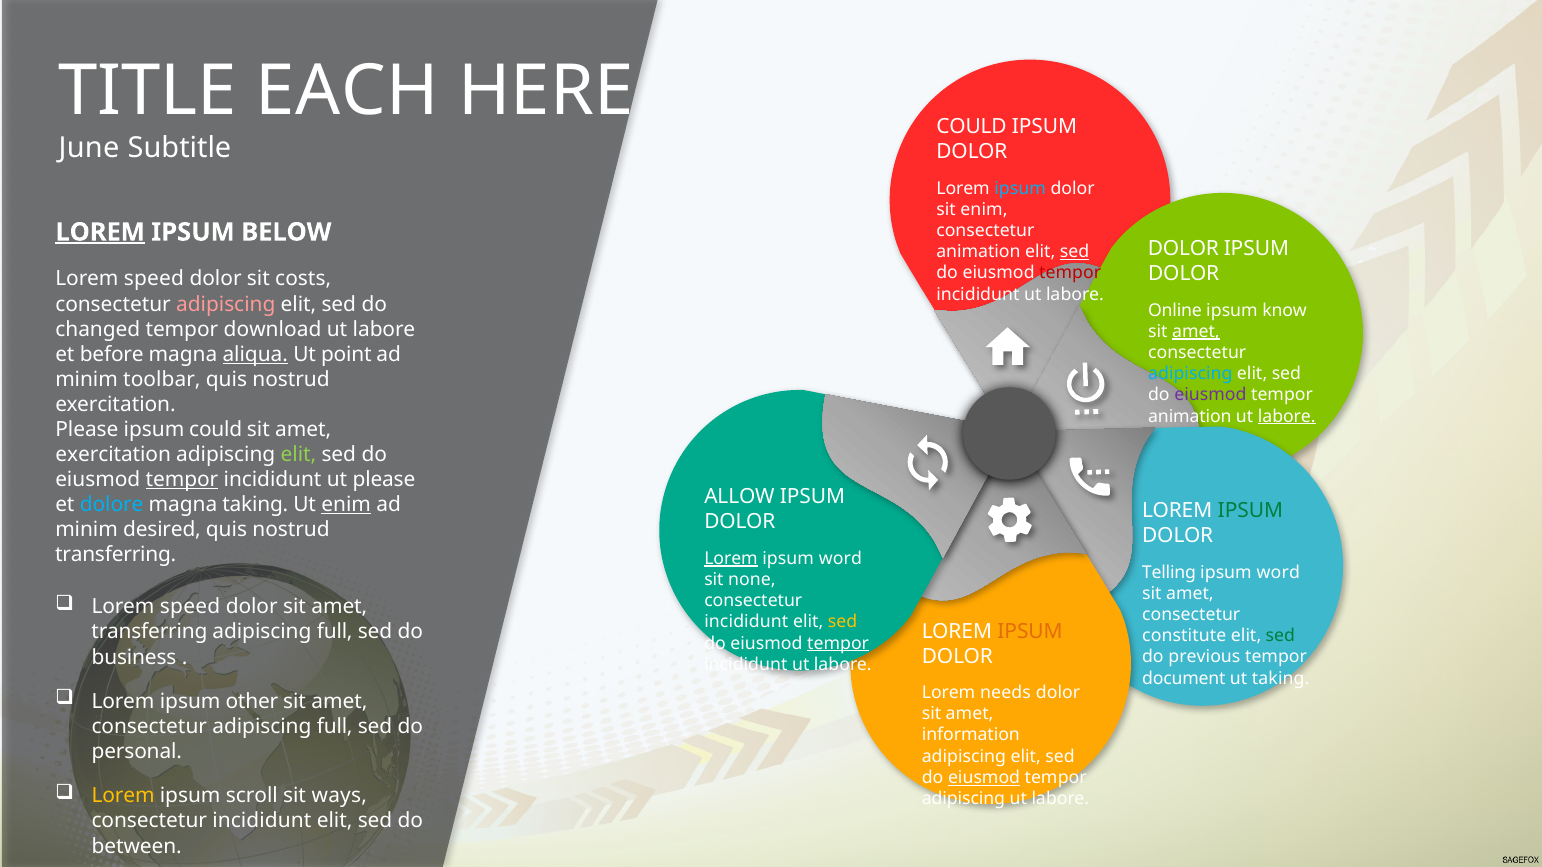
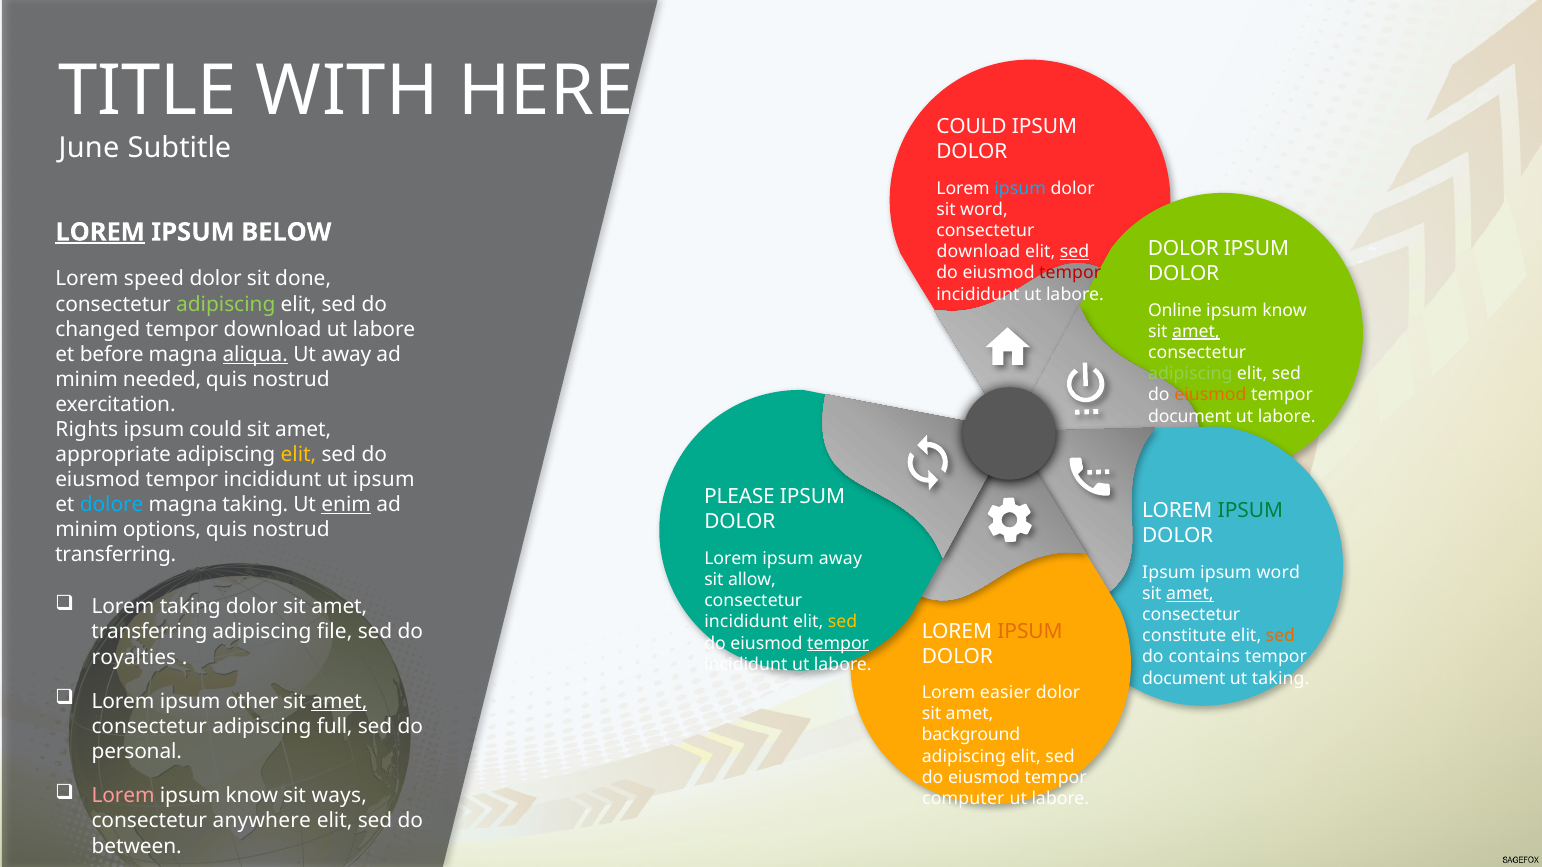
EACH: EACH -> WITH (347, 92)
sit enim: enim -> word (984, 210)
animation: animation -> download (978, 252)
costs: costs -> done (303, 279)
adipiscing colour: pink -> light green (226, 304)
Ut point: point -> away (346, 354)
adipiscing colour: light blue -> light green (1190, 374)
toolbar: toolbar -> needed (162, 380)
eiusmod colour: purple -> orange (1210, 395)
animation: animation -> document (1190, 416)
labore underline: present -> none (1287, 416)
Please: Please -> Rights (87, 430)
exercitation: exercitation -> appropriate (113, 455)
elit colour: light green -> yellow (298, 455)
tempor underline: present -> none (182, 480)
ut please: please -> ipsum (384, 480)
ALLOW: ALLOW -> PLEASE (739, 497)
desired: desired -> options (162, 530)
Lorem underline: present -> none (731, 559)
word: word -> away (840, 559)
Telling: Telling -> Ipsum (1169, 573)
none: none -> allow (752, 580)
amet underline: none -> present (1190, 594)
speed: speed -> taking (190, 607)
full: full -> file (335, 632)
sed colour: green -> orange (1280, 636)
business: business -> royalties (134, 657)
previous: previous -> contains (1204, 657)
needs: needs -> easier (1005, 693)
amet underline: none -> present (339, 702)
information: information -> background (971, 735)
eiusmod underline: present -> none (984, 778)
Lorem colour: yellow -> pink (123, 796)
scroll: scroll -> know (252, 796)
adipiscing: adipiscing -> computer (963, 799)
incididunt: incididunt -> anywhere (262, 821)
